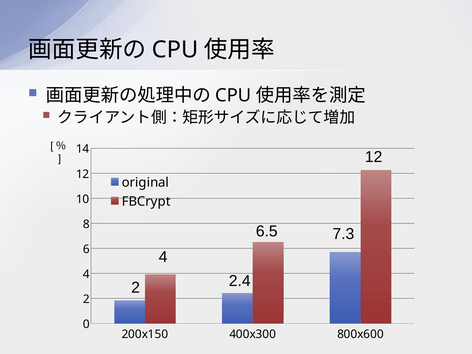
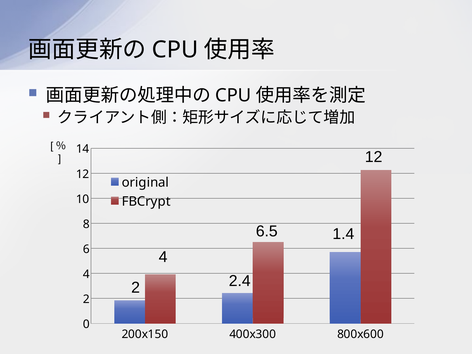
7.3: 7.3 -> 1.4 (343, 234)
